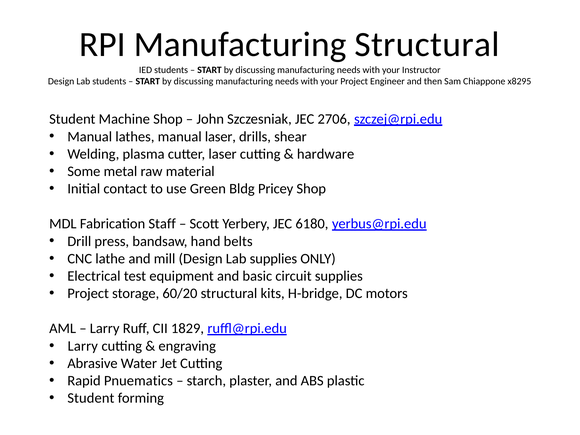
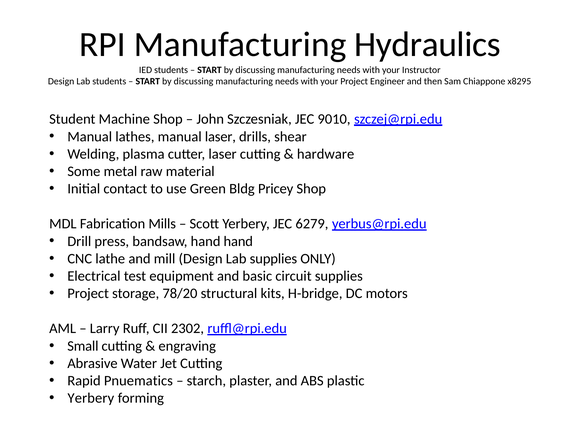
Manufacturing Structural: Structural -> Hydraulics (427, 45)
2706: 2706 -> 9010 (334, 119)
Staff: Staff -> Mills (162, 224)
6180: 6180 -> 6279 (312, 224)
hand belts: belts -> hand (238, 241)
60/20: 60/20 -> 78/20 (180, 294)
1829: 1829 -> 2302 (188, 328)
Larry: Larry -> Small (83, 346)
Student: Student -> Yerbery (91, 398)
